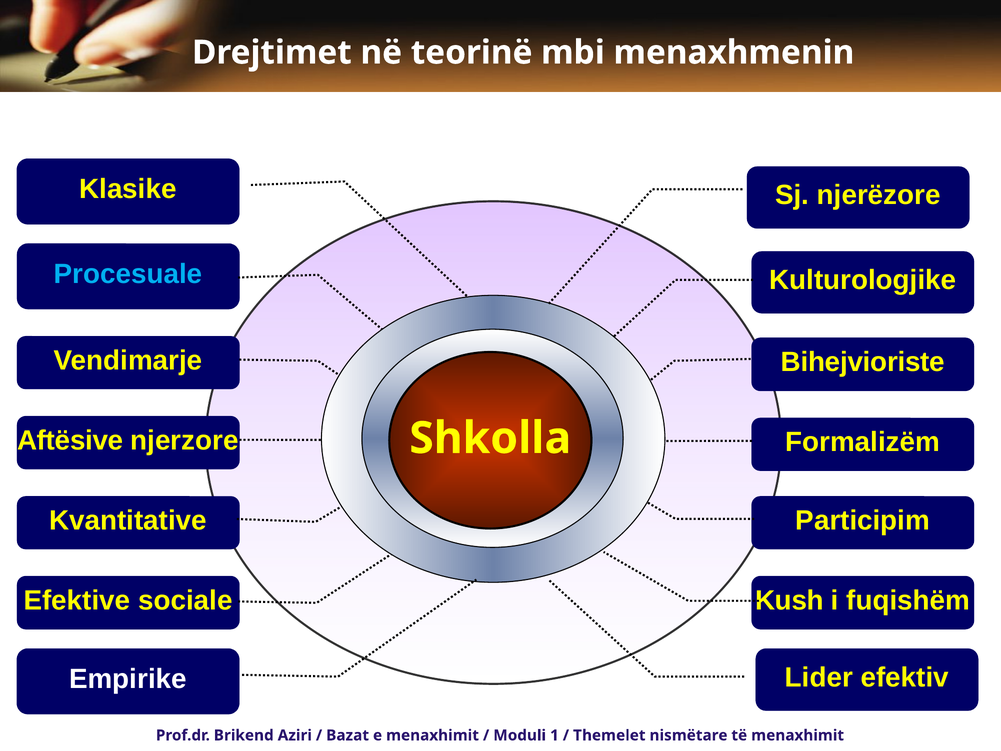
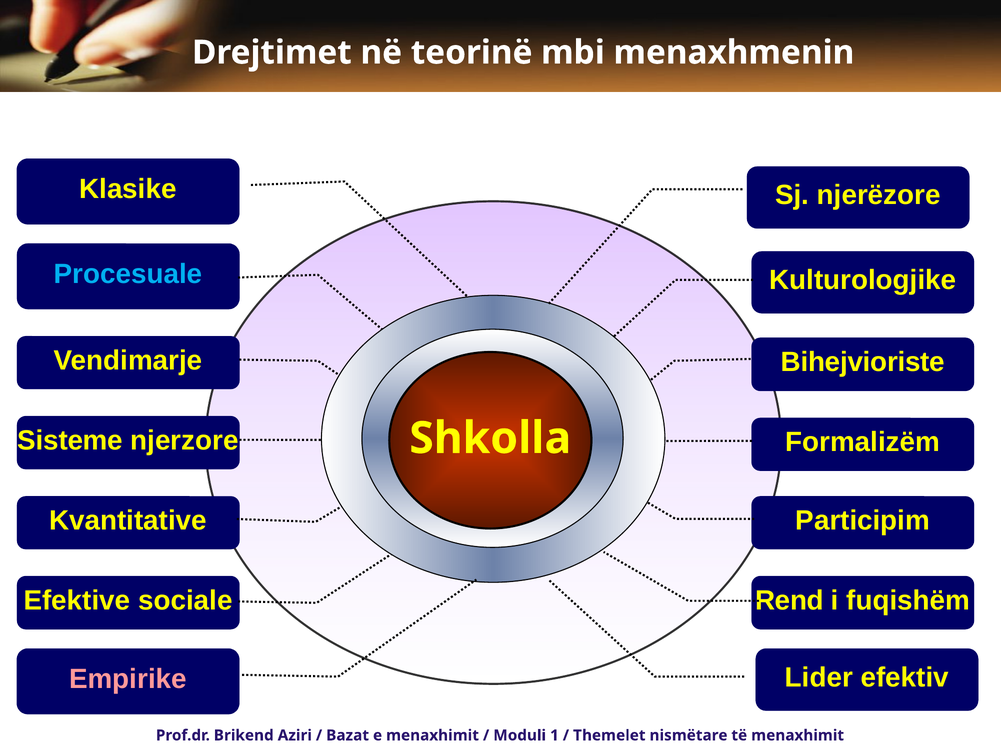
Aftësive: Aftësive -> Sisteme (70, 440)
Kush: Kush -> Rend (789, 600)
Empirike colour: white -> pink (128, 679)
